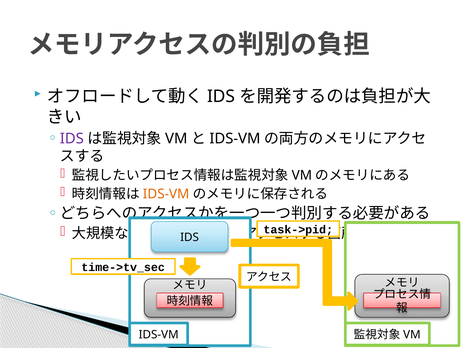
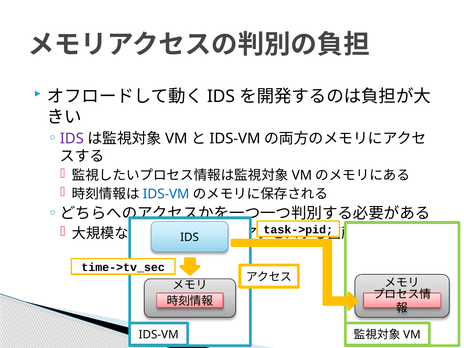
IDS-VM colour: orange -> blue (166, 194)
